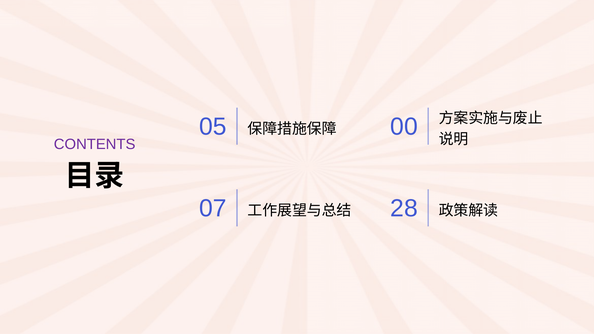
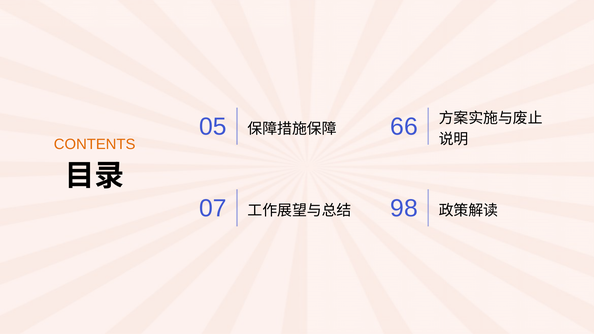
00: 00 -> 66 (404, 127)
CONTENTS colour: purple -> orange (95, 144)
28: 28 -> 98 (404, 208)
